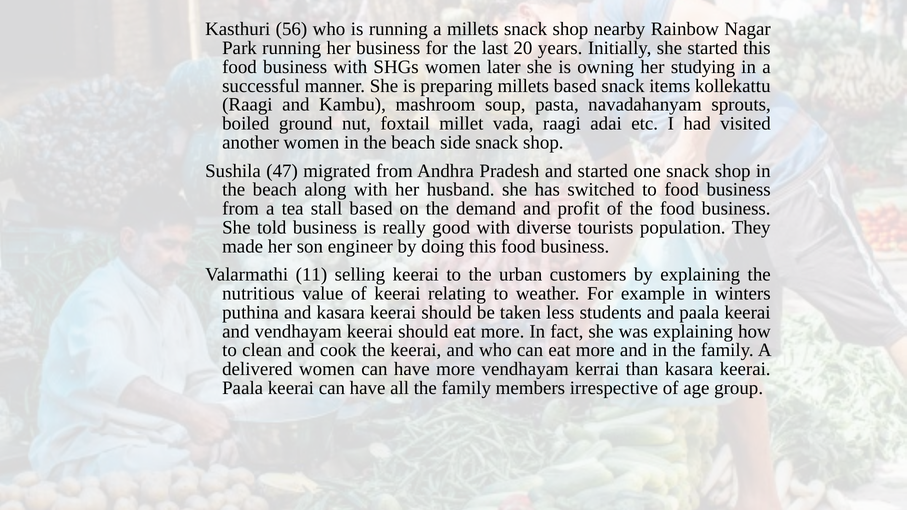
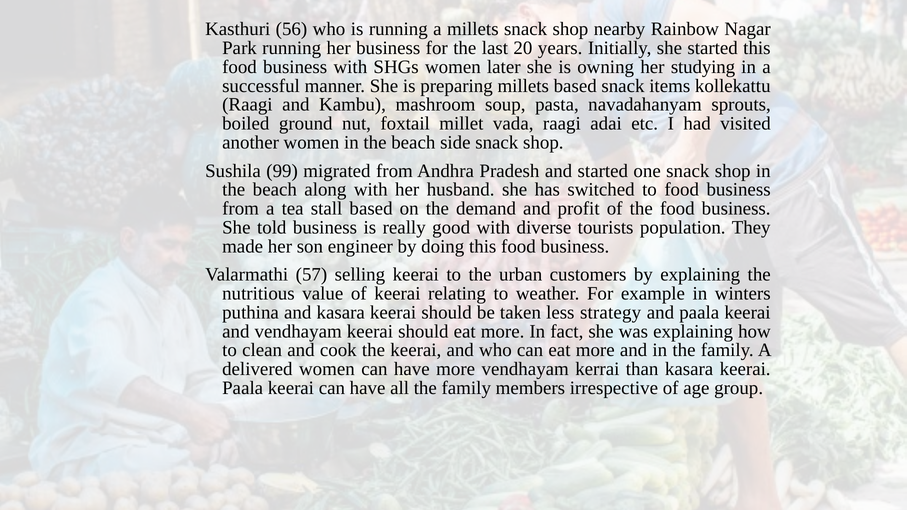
47: 47 -> 99 (282, 171)
11: 11 -> 57 (311, 275)
students: students -> strategy (611, 313)
